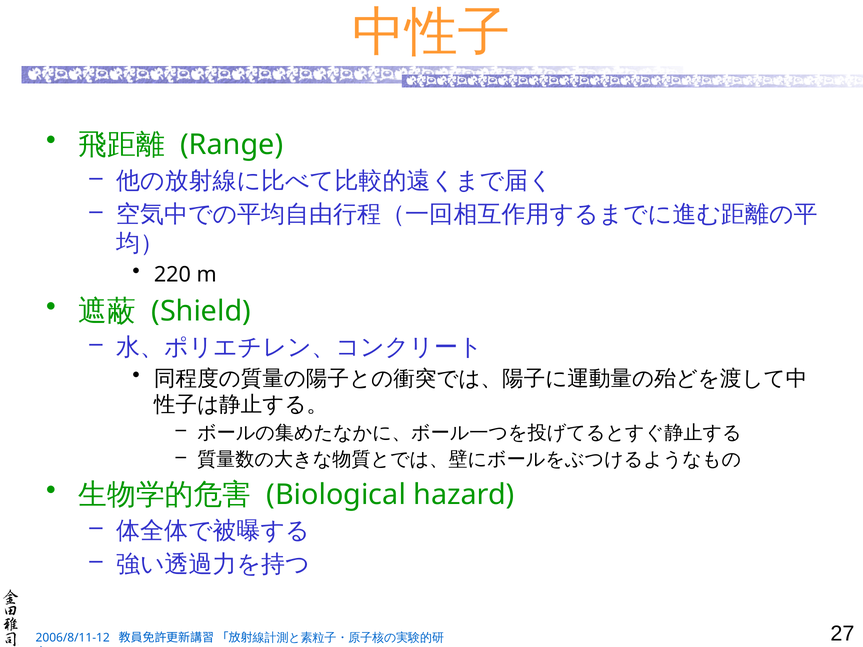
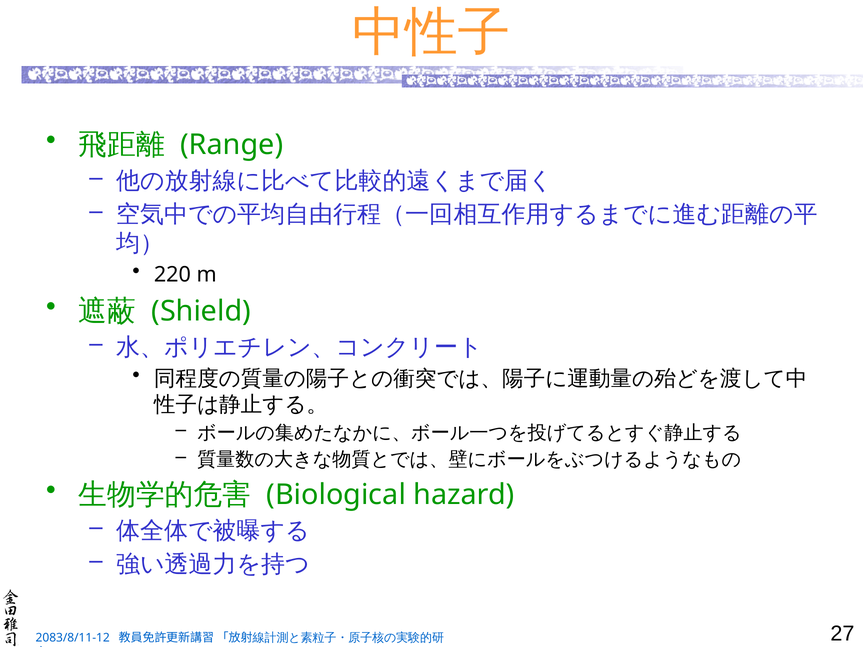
2006/8/11-12: 2006/8/11-12 -> 2083/8/11-12 (73, 638)
